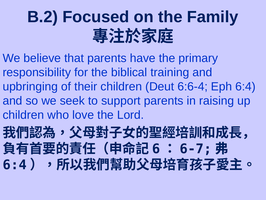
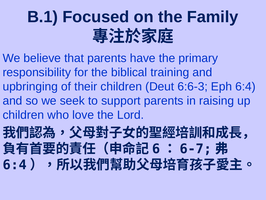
B.2: B.2 -> B.1 (43, 17)
6:6-4: 6:6-4 -> 6:6-3 (193, 86)
